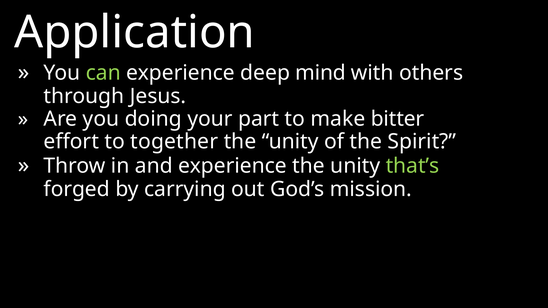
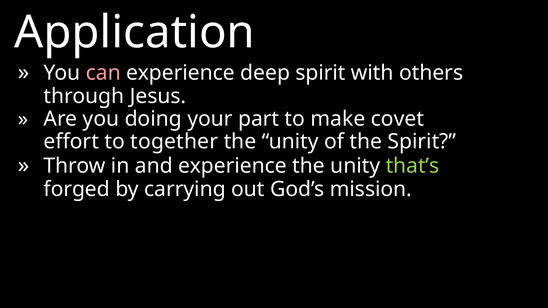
can colour: light green -> pink (103, 73)
deep mind: mind -> spirit (320, 73)
bitter: bitter -> covet (397, 119)
